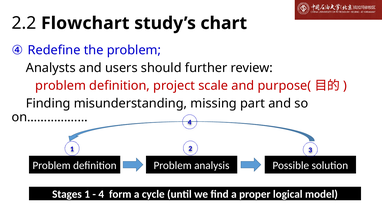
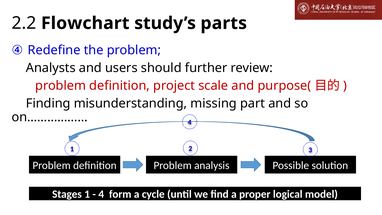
chart: chart -> parts (224, 23)
